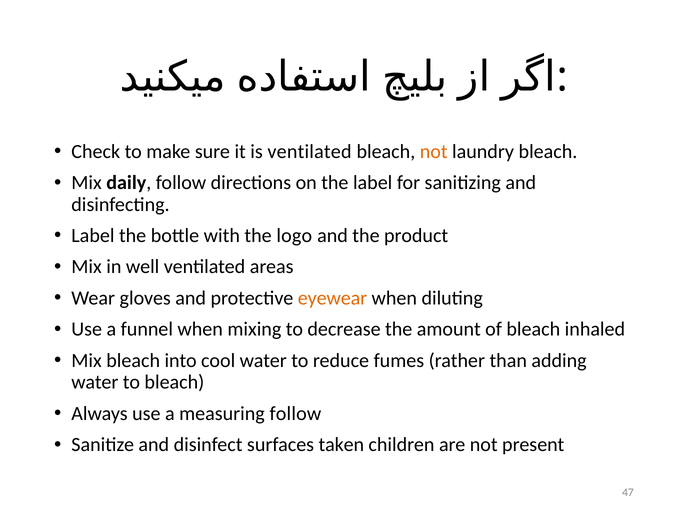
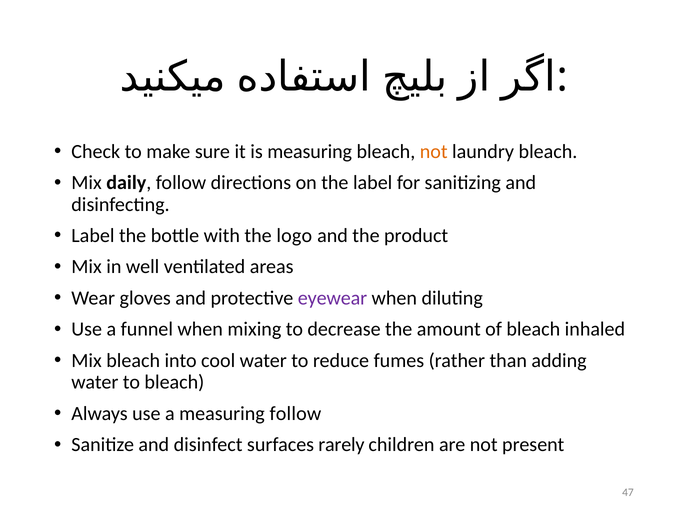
is ventilated: ventilated -> measuring (310, 152)
eyewear colour: orange -> purple (332, 298)
taken: taken -> rarely (341, 445)
